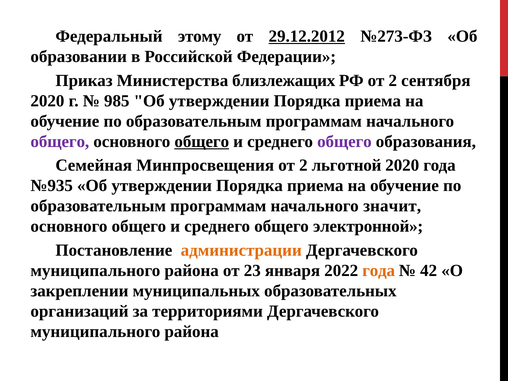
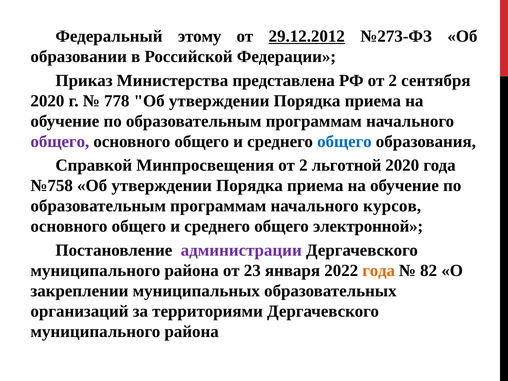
близлежащих: близлежащих -> представлена (284, 81)
985: 985 -> 778 (117, 101)
общего underline: present -> none (202, 141)
общего colour: purple -> blue (344, 141)
Семейная: Семейная -> Справкой (94, 165)
№935: №935 -> №758 (52, 186)
значит: значит -> курсов (392, 206)
администрации colour: orange -> purple (241, 250)
42: 42 -> 82 (429, 270)
